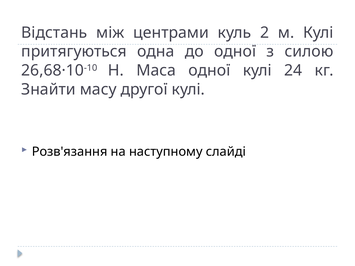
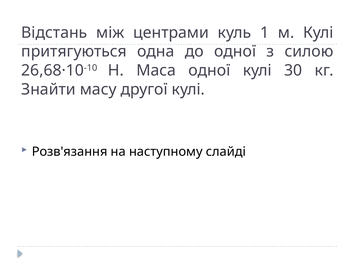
2: 2 -> 1 (265, 33)
24: 24 -> 30 (293, 70)
